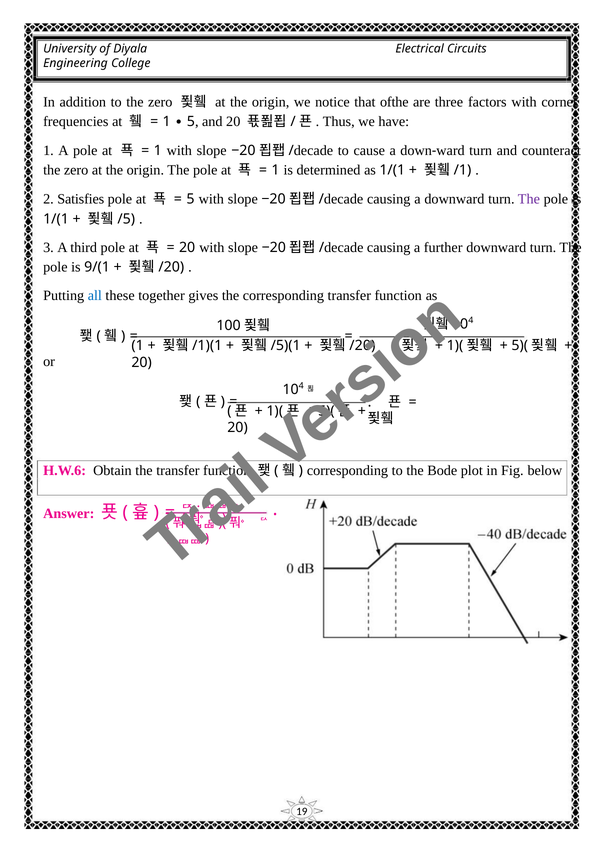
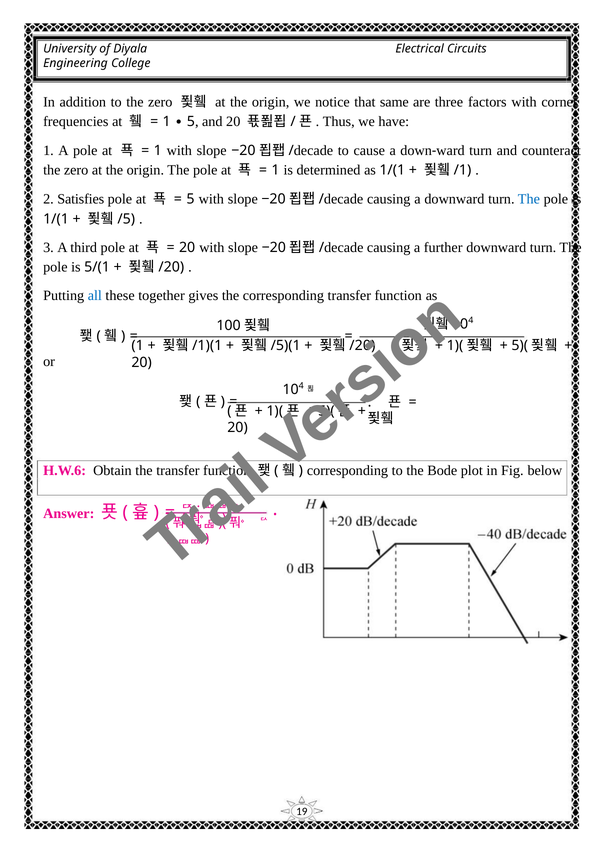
ofthe: ofthe -> same (394, 102)
The colour: purple -> blue (529, 199)
9/(1: 9/(1 -> 5/(1 (97, 267)
